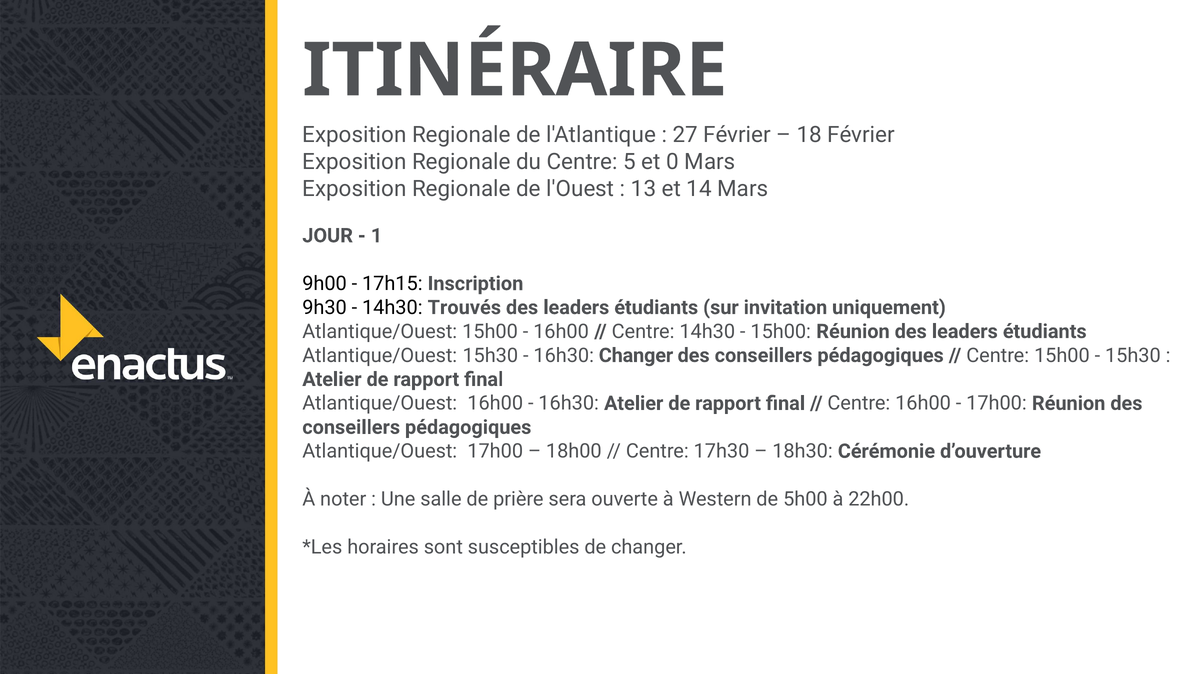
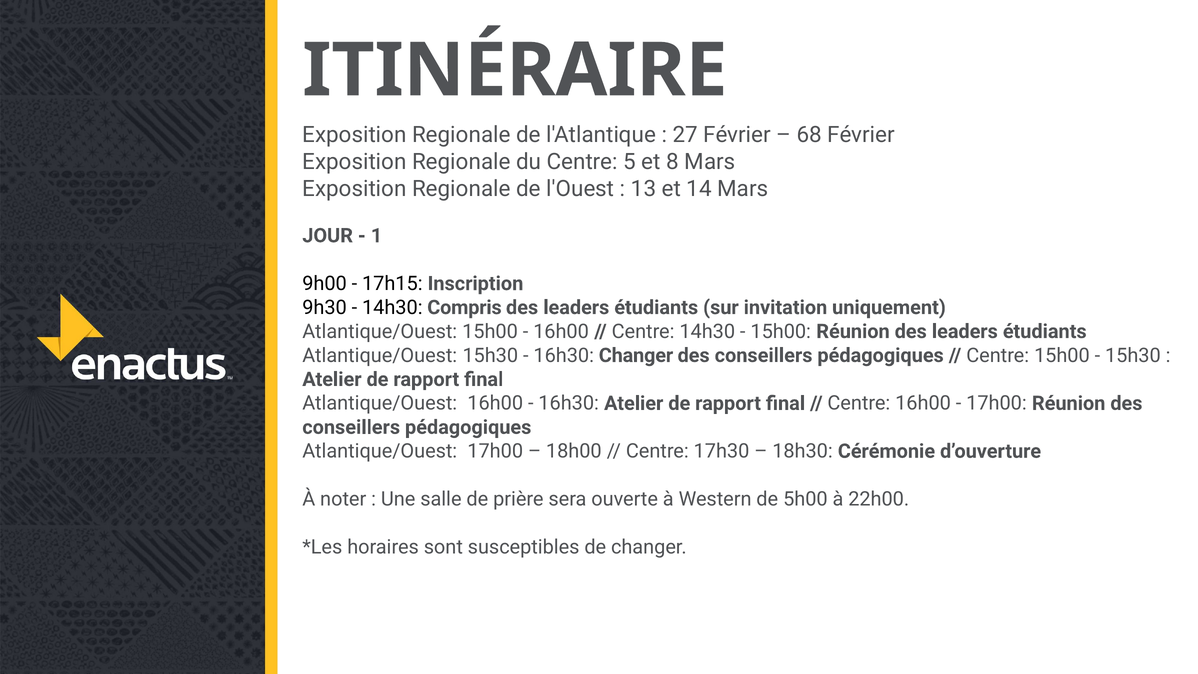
18: 18 -> 68 (809, 135)
0: 0 -> 8 (673, 162)
Trouvés: Trouvés -> Compris (464, 307)
